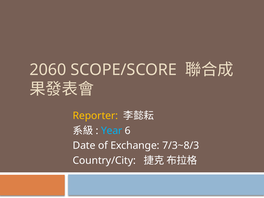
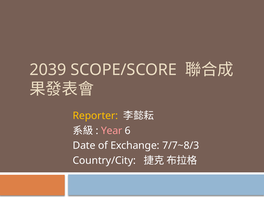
2060: 2060 -> 2039 (48, 70)
Year colour: light blue -> pink (112, 131)
7/3~8/3: 7/3~8/3 -> 7/7~8/3 (181, 146)
